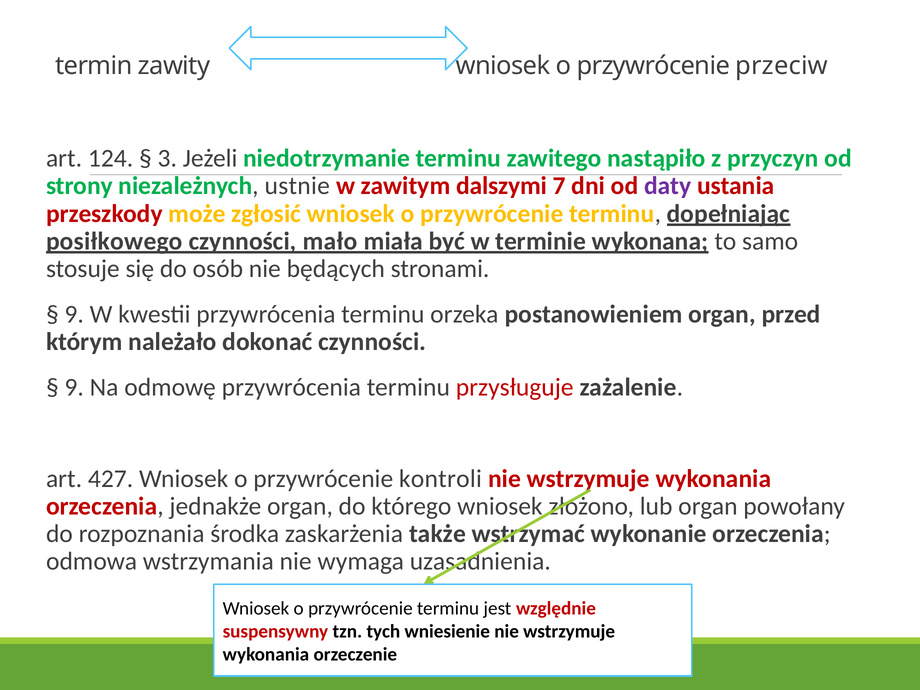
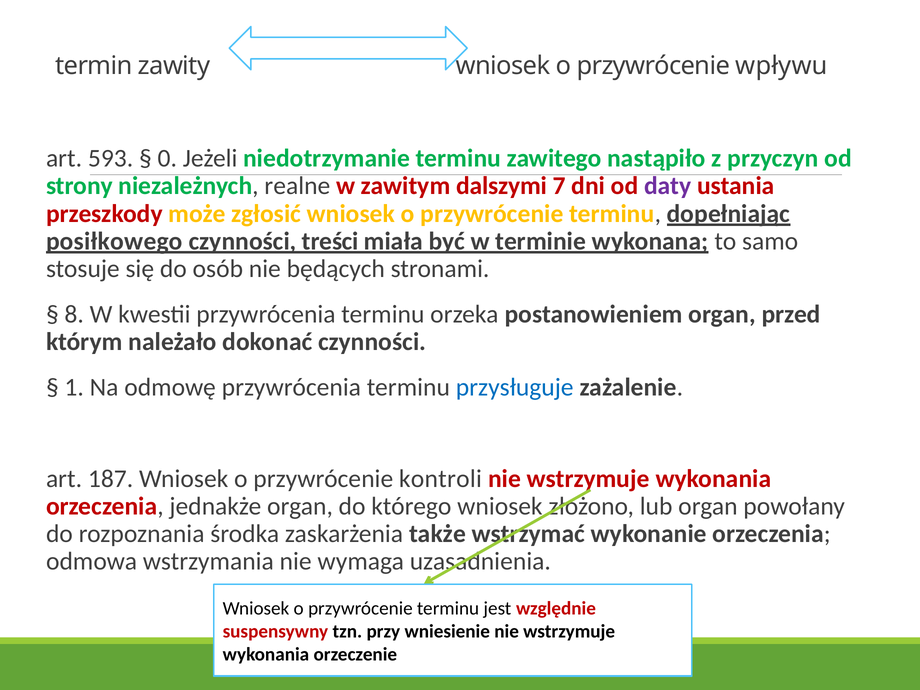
przeciw: przeciw -> wpływu (782, 66)
124: 124 -> 593 (111, 158)
3: 3 -> 0 (167, 158)
ustnie: ustnie -> realne (297, 186)
mało: mało -> treści (330, 241)
9: 9 -> 8 (74, 314)
9: 9 -> 1 (74, 388)
przysługuje colour: red -> blue (515, 388)
427: 427 -> 187 (111, 479)
tych: tych -> przy (383, 631)
